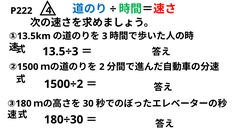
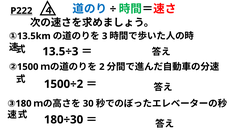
P222 underline: none -> present (21, 11)
